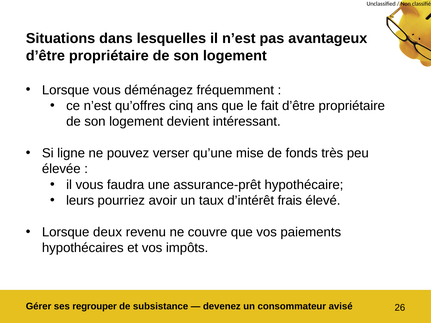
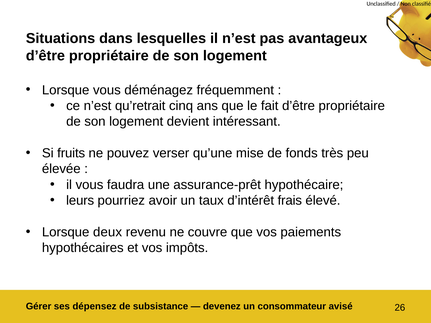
qu’offres: qu’offres -> qu’retrait (140, 106)
ligne: ligne -> fruits (71, 153)
regrouper: regrouper -> dépensez (95, 307)
